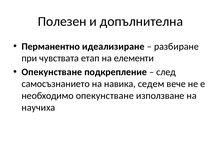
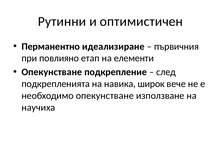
Полезен: Полезен -> Рутинни (62, 21)
допълнителна: допълнителна -> оптимистичен (141, 21)
разбиране: разбиране -> първичния (176, 46)
чувствата: чувствата -> повлияно (59, 58)
самосъзнанието: самосъзнанието -> подкрепленията (56, 84)
седем: седем -> широк (151, 84)
